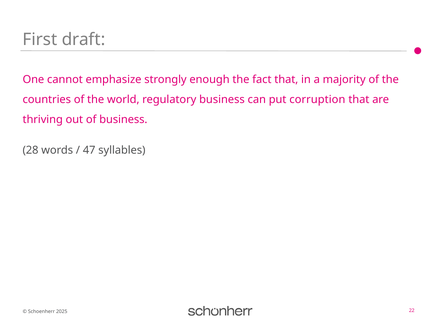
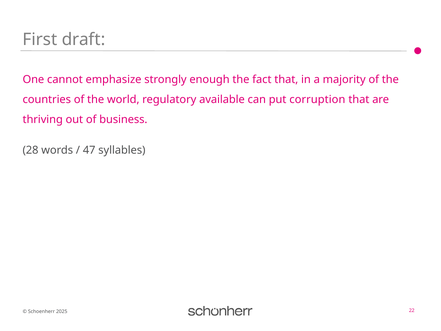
regulatory business: business -> available (222, 99)
